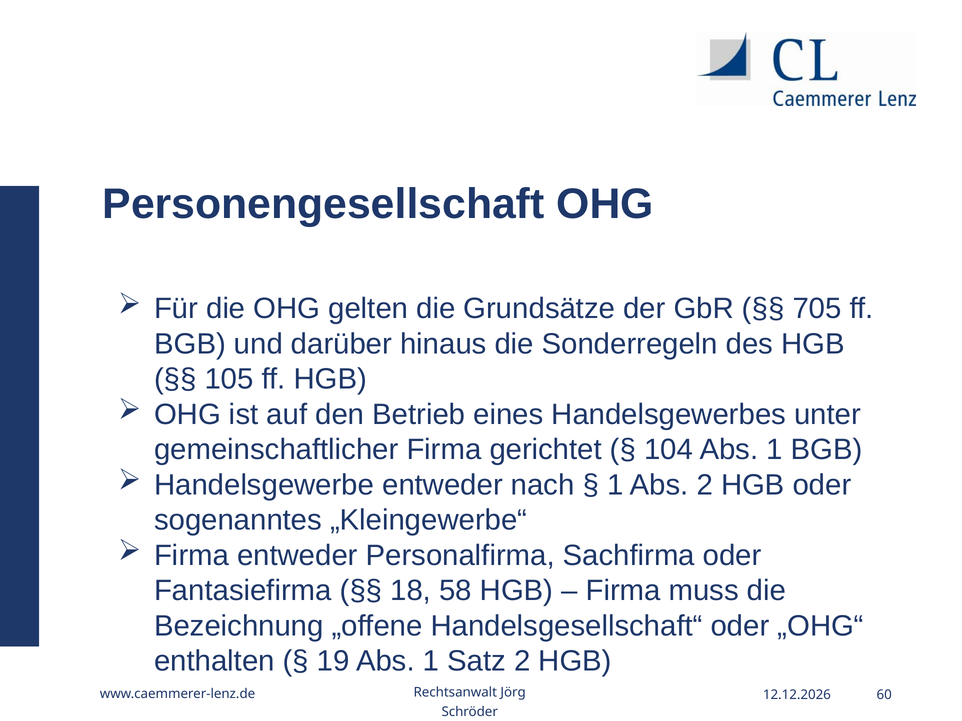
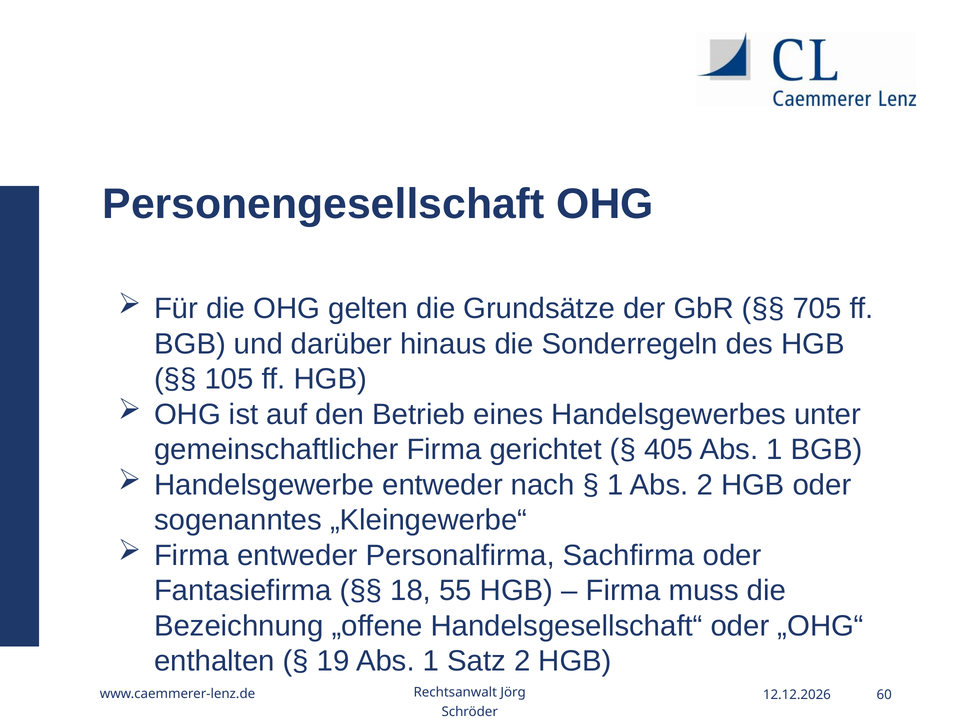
104: 104 -> 405 (669, 450)
58: 58 -> 55 (455, 591)
